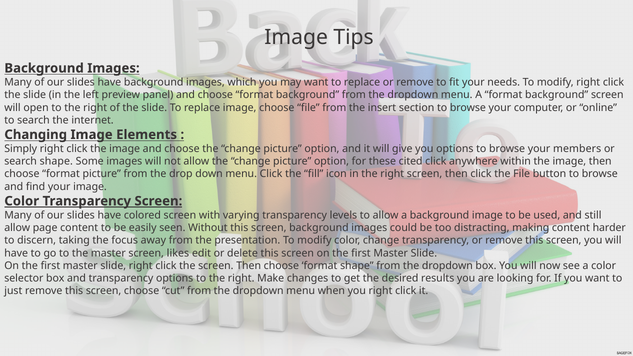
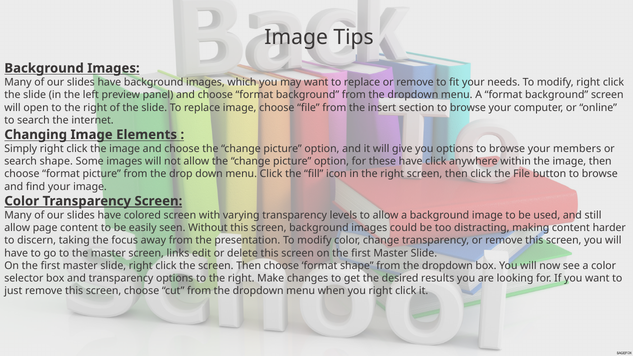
these cited: cited -> have (411, 161)
likes: likes -> links (178, 253)
